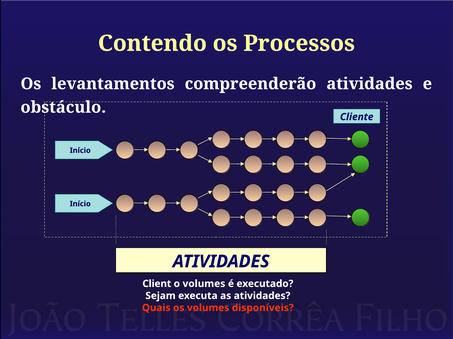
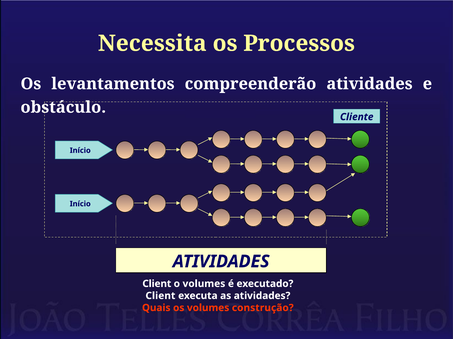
Contendo: Contendo -> Necessita (152, 43)
Sejam: Sejam -> Client (160, 296)
disponíveis: disponíveis -> construção (263, 308)
